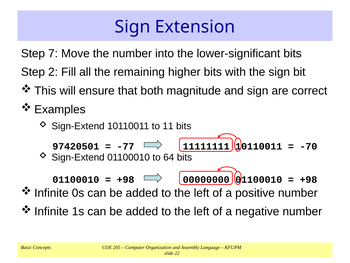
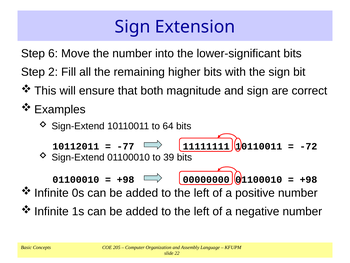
7: 7 -> 6 (53, 53)
11: 11 -> 64 (168, 126)
97420501: 97420501 -> 10112011 (76, 146)
-70: -70 -> -72 (308, 146)
64: 64 -> 39 (169, 157)
